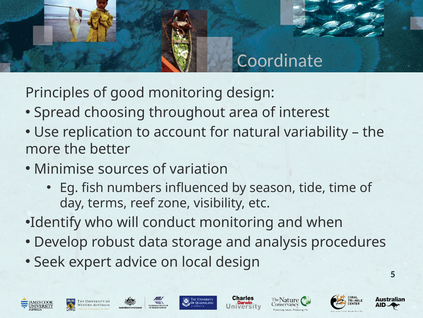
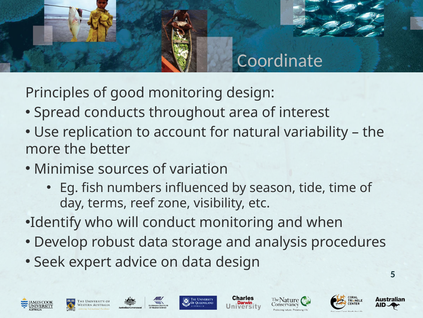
choosing: choosing -> conducts (115, 112)
on local: local -> data (197, 261)
